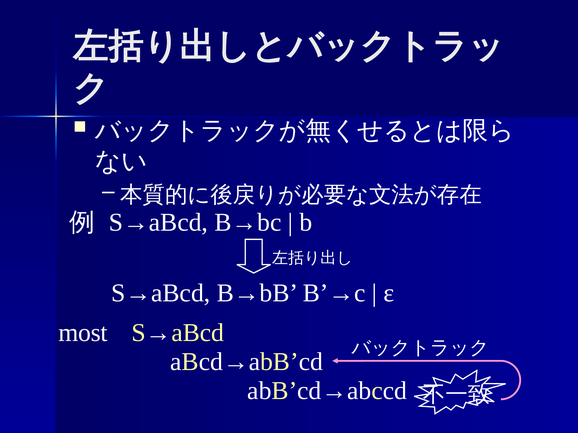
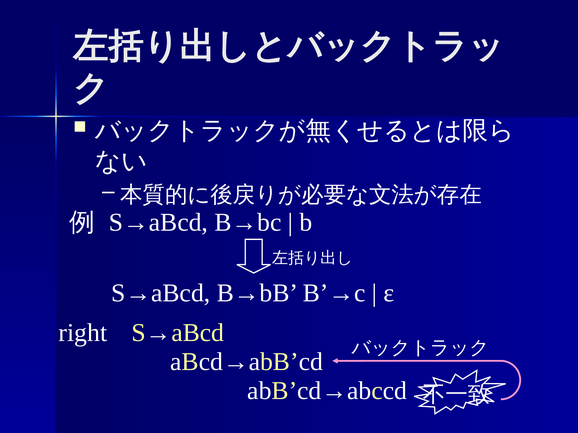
most: most -> right (83, 333)
